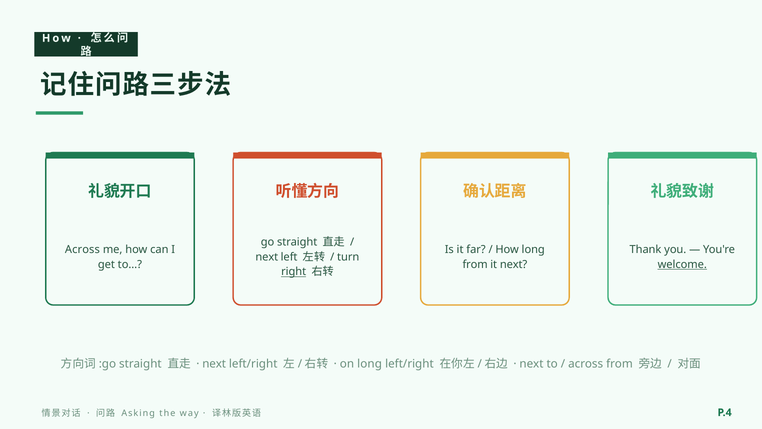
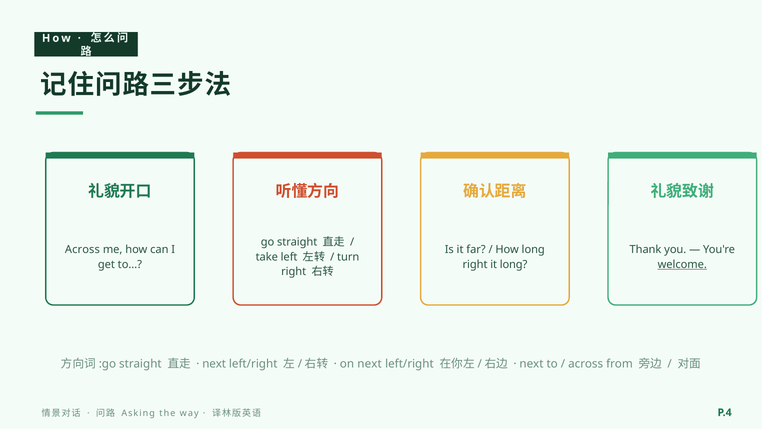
next: next -> take (267, 257)
from: from -> right (475, 264)
it next: next -> long (514, 264)
right underline: present -> none (294, 272)
on long: long -> next (370, 364)
